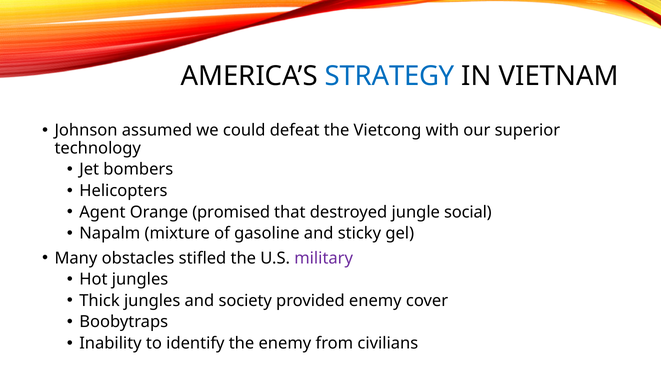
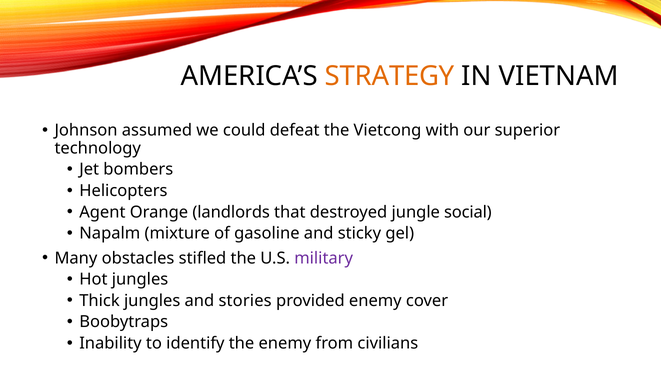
STRATEGY colour: blue -> orange (390, 76)
promised: promised -> landlords (231, 212)
society: society -> stories (245, 301)
